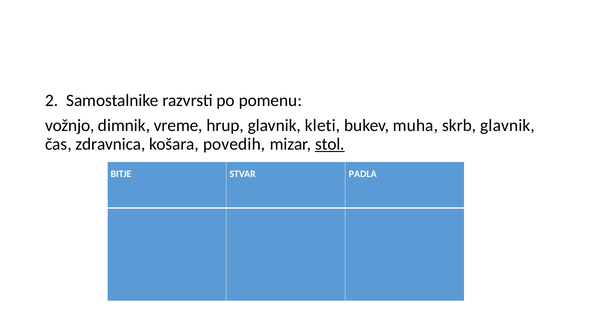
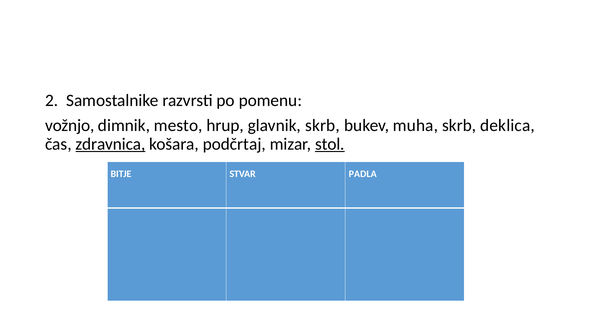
vreme: vreme -> mesto (178, 125)
glavnik kleti: kleti -> skrb (323, 125)
skrb glavnik: glavnik -> deklica (508, 125)
zdravnica underline: none -> present (110, 144)
povedih: povedih -> podčrtaj (234, 144)
